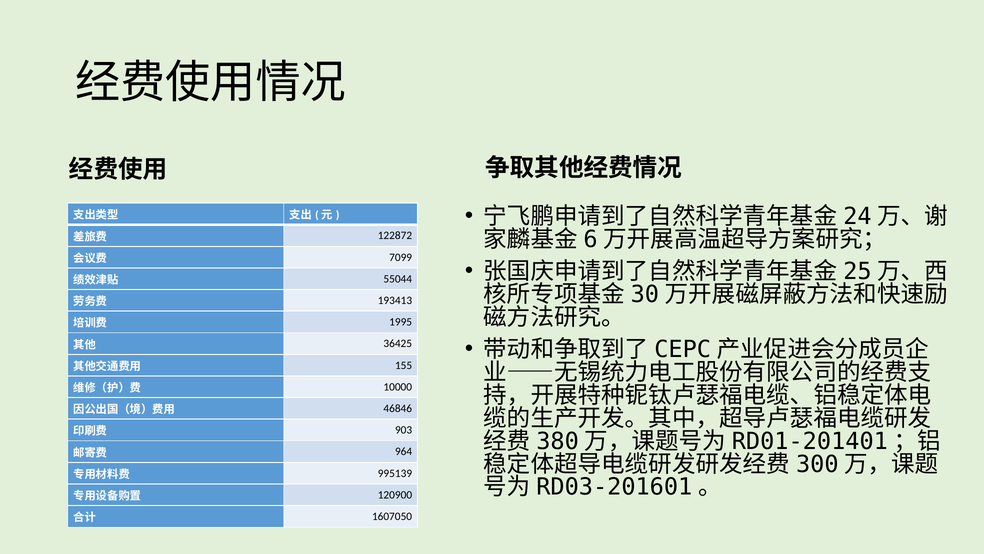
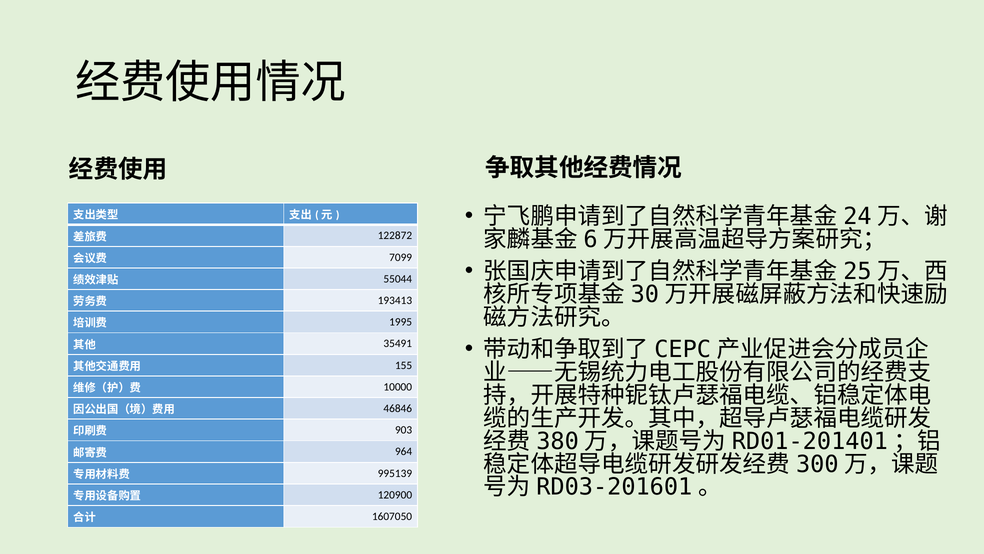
36425: 36425 -> 35491 (398, 343)
